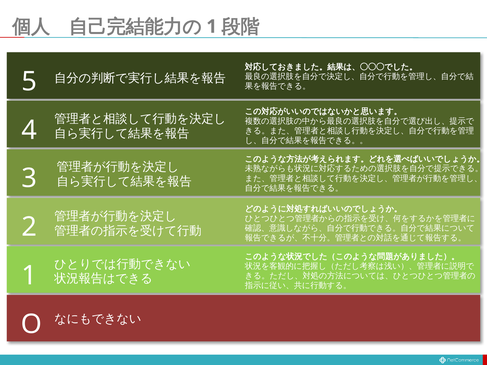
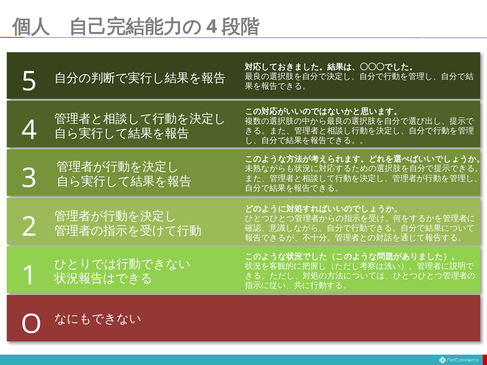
1: 1 -> 4 (212, 27)
